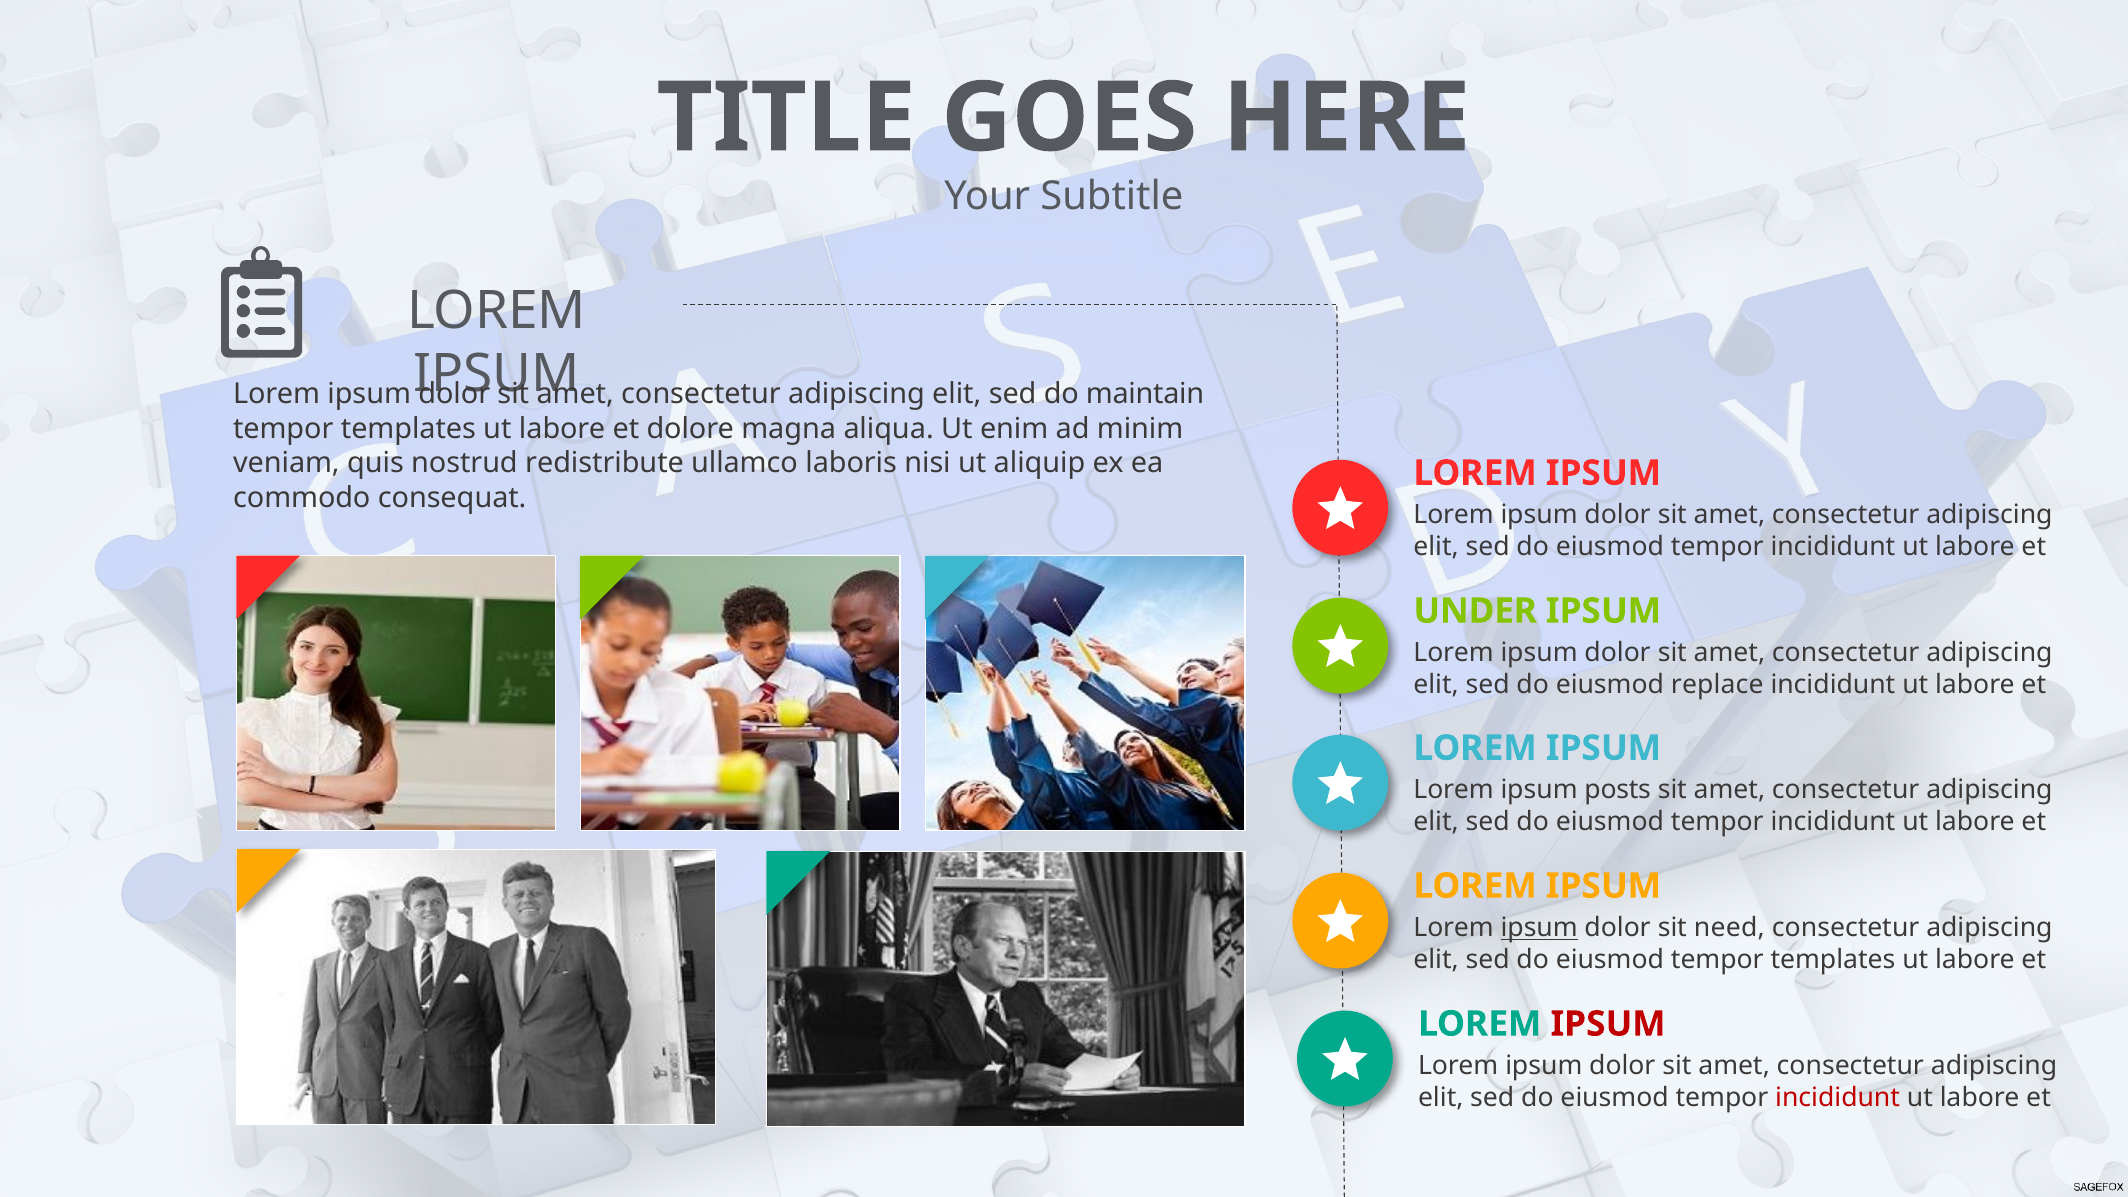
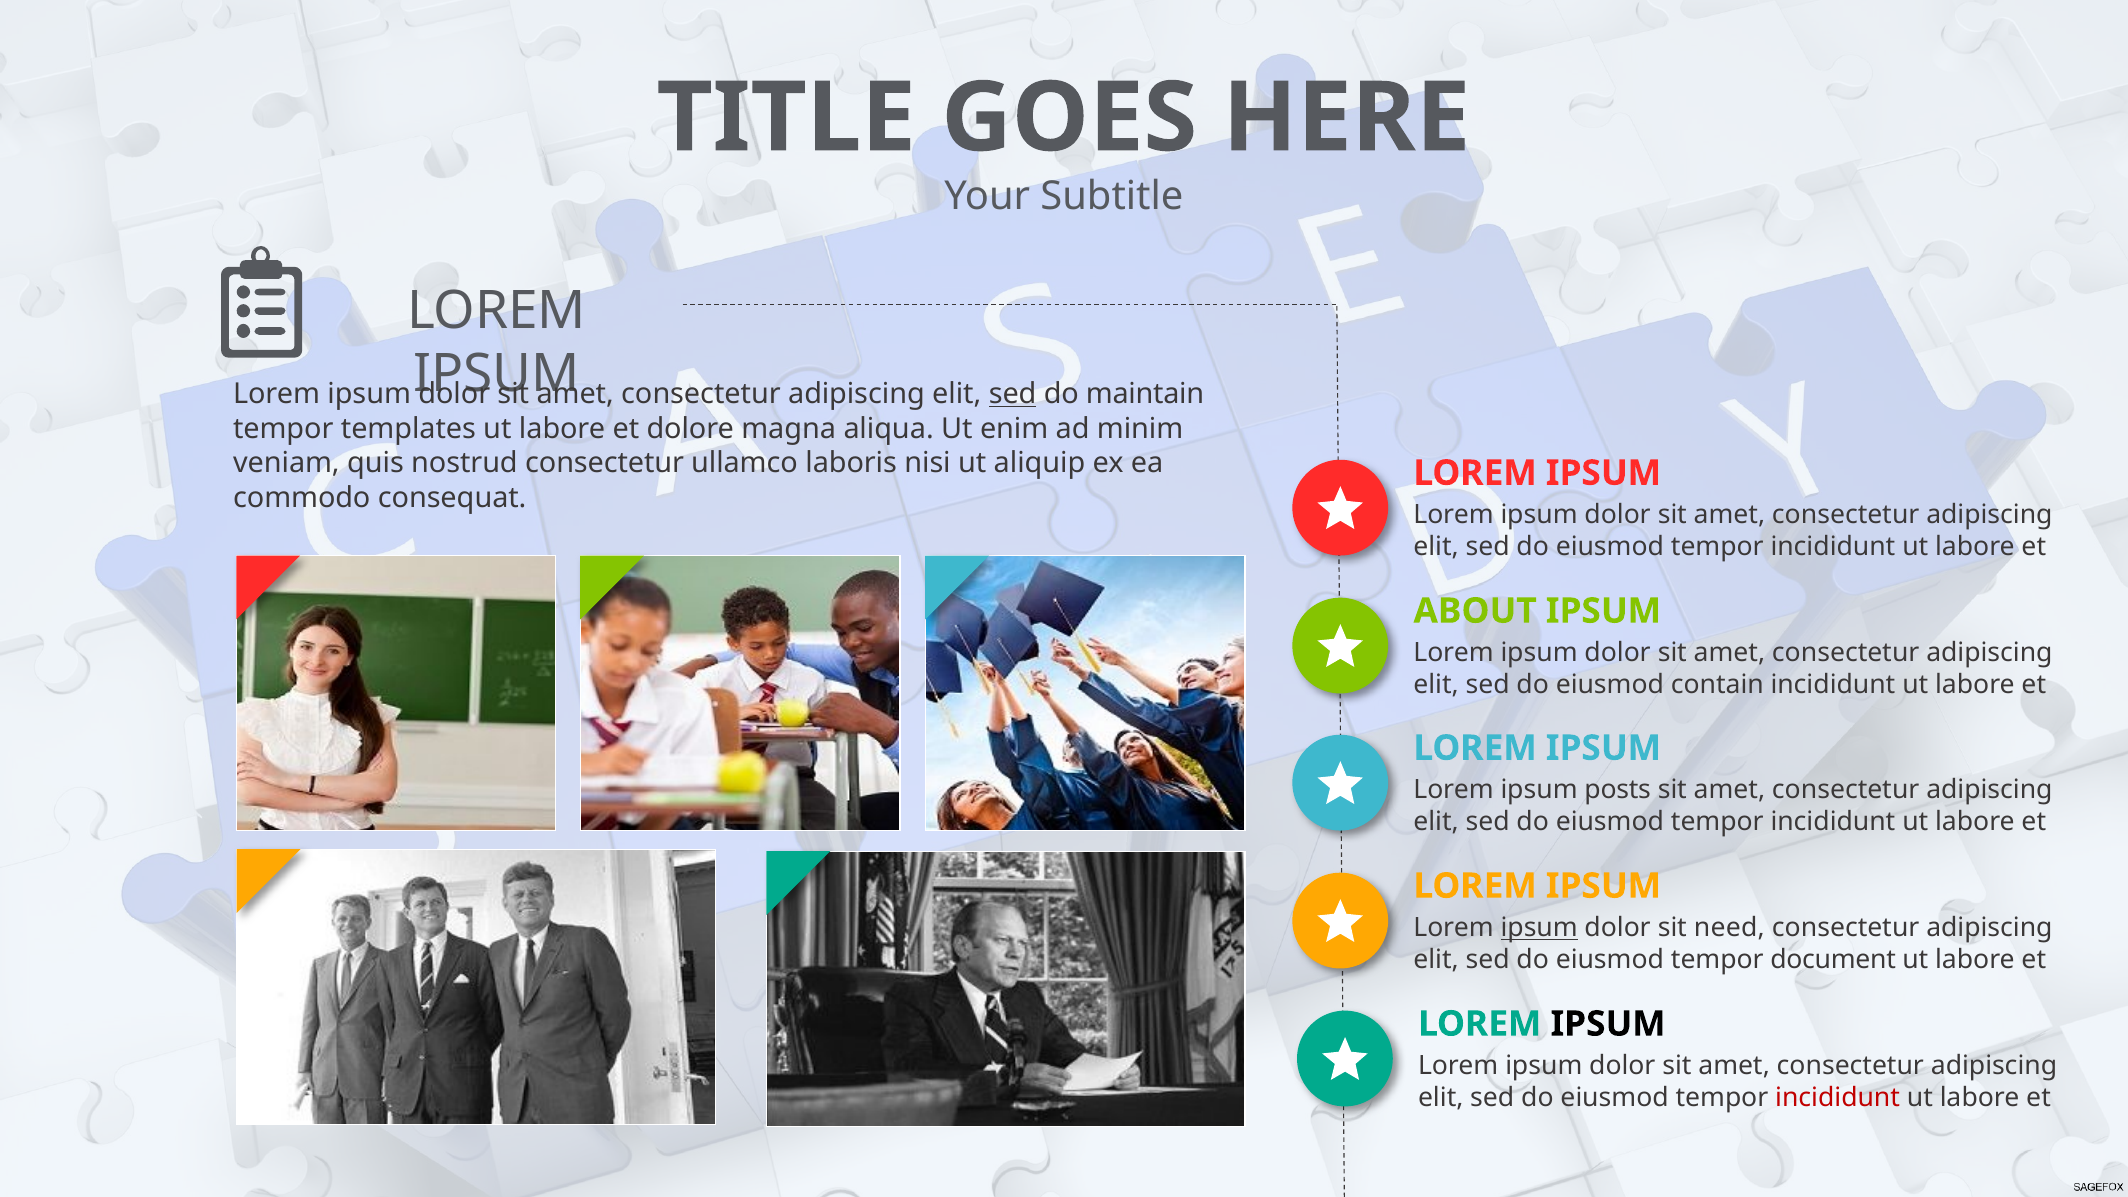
sed underline: none -> present (1013, 394)
nostrud redistribute: redistribute -> consectetur (605, 463)
UNDER: UNDER -> ABOUT (1475, 611)
replace: replace -> contain (1717, 685)
eiusmod tempor templates: templates -> document (1833, 960)
IPSUM colour: red -> black (1608, 1024)
